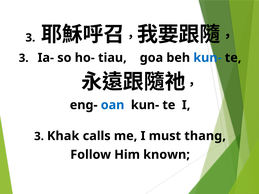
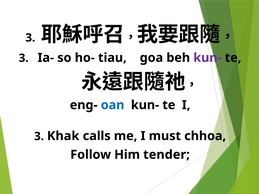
kun- colour: blue -> purple (207, 58)
thang: thang -> chhoa (205, 136)
known: known -> tender (167, 155)
